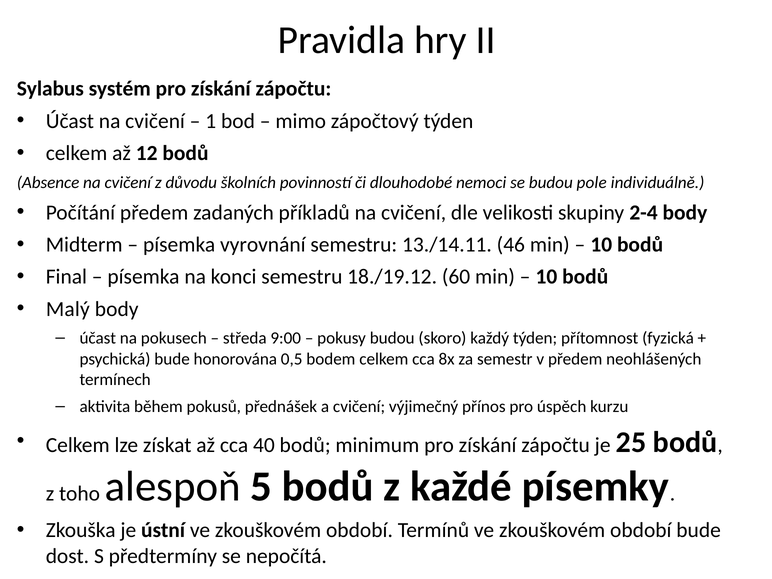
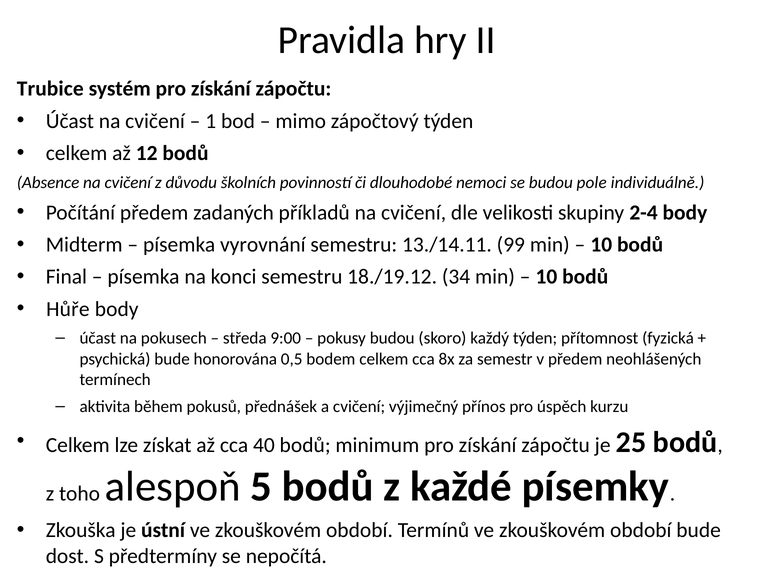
Sylabus: Sylabus -> Trubice (50, 89)
46: 46 -> 99 (511, 245)
60: 60 -> 34 (456, 277)
Malý: Malý -> Hůře (68, 309)
